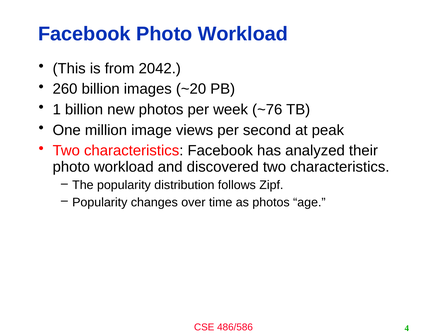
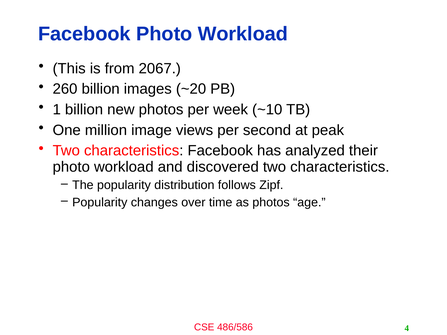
2042: 2042 -> 2067 (160, 69)
~76: ~76 -> ~10 (267, 110)
